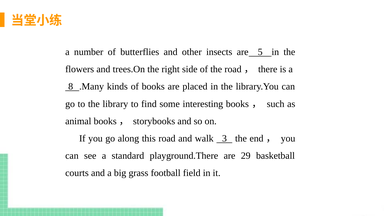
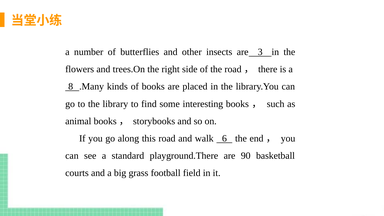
5: 5 -> 3 (260, 52)
3: 3 -> 6 (224, 138)
29: 29 -> 90 (246, 156)
